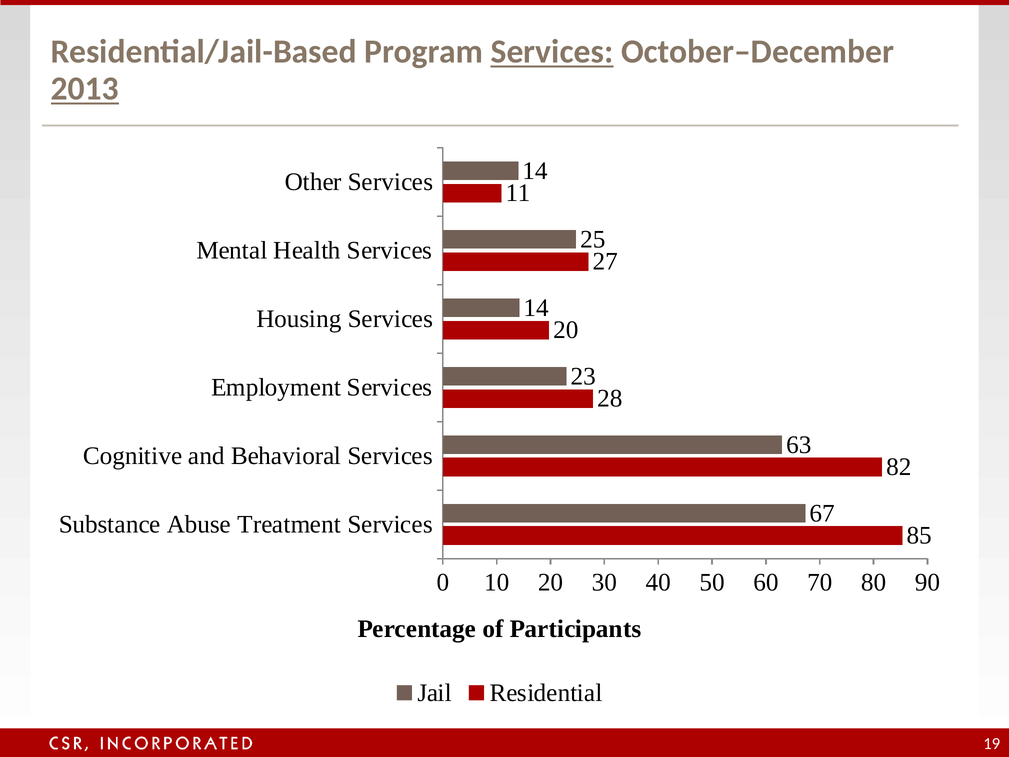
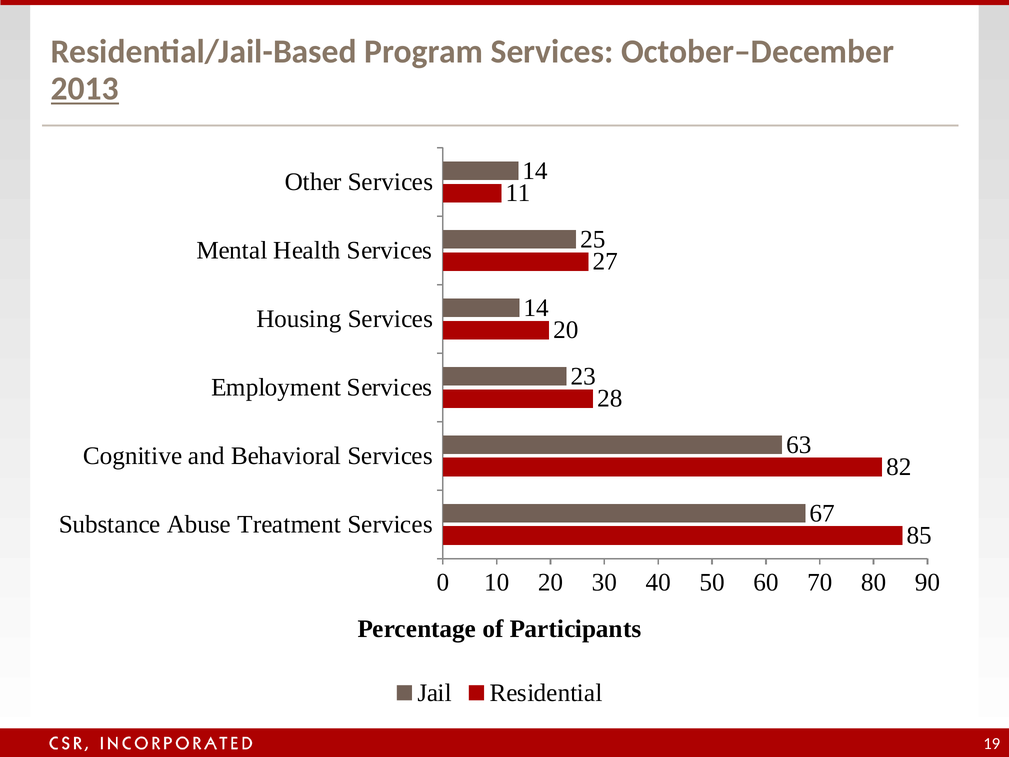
Services underline: present -> none (552, 52)
